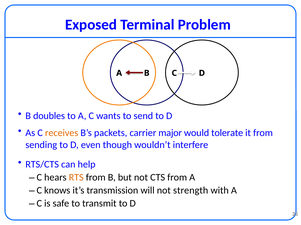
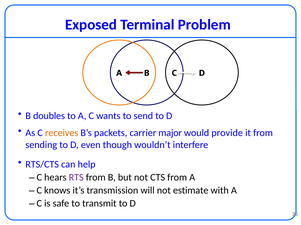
tolerate: tolerate -> provide (227, 133)
RTS colour: orange -> purple (76, 178)
strength: strength -> estimate (191, 191)
